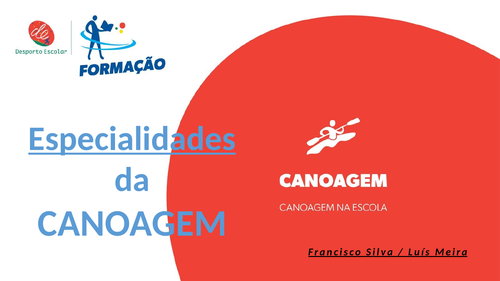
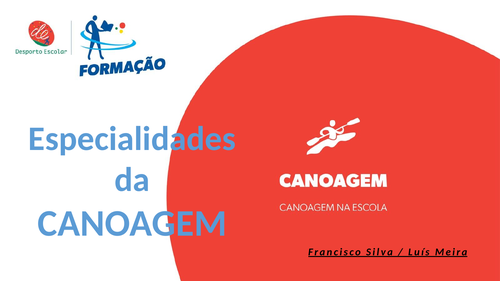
Especialidades underline: present -> none (132, 139)
